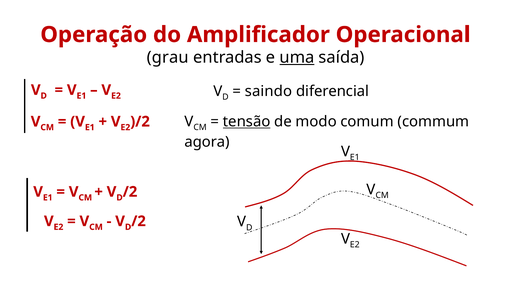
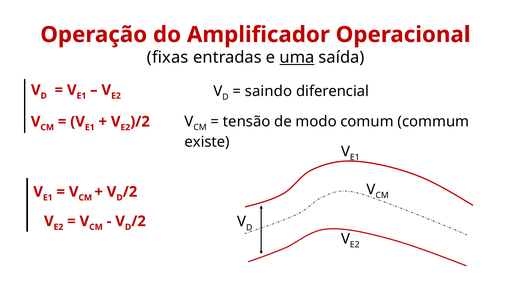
grau: grau -> fixas (168, 58)
tensão underline: present -> none (247, 122)
agora: agora -> existe (207, 142)
